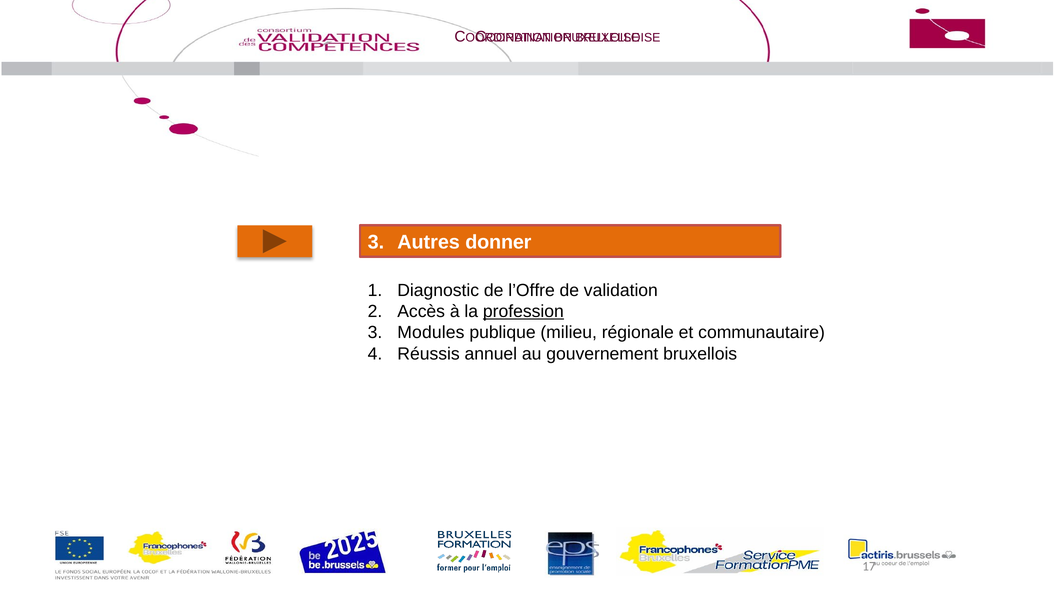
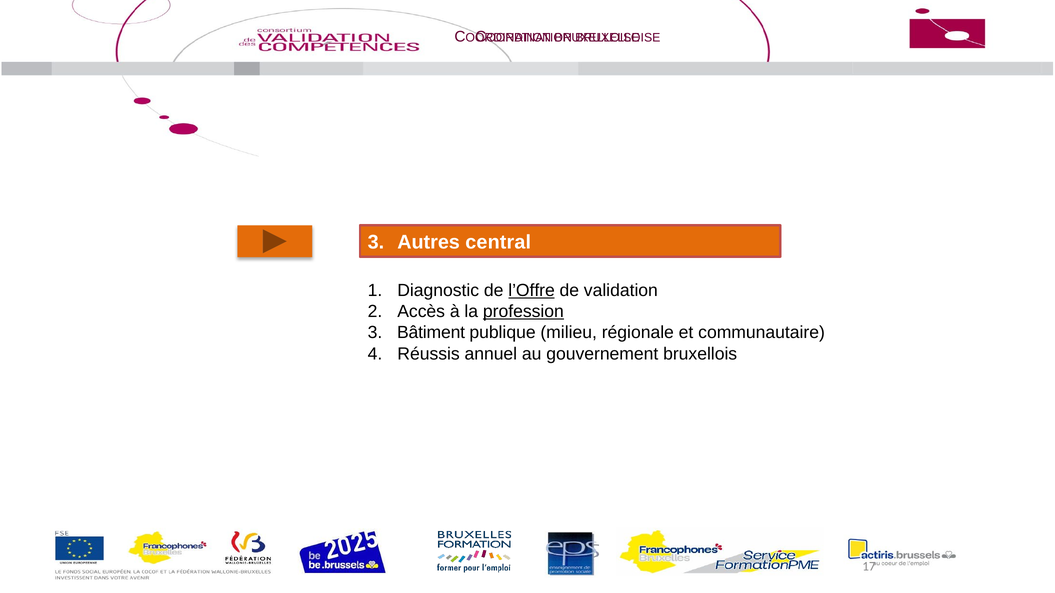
donner: donner -> central (498, 243)
l’Offre underline: none -> present (532, 291)
Modules: Modules -> Bâtiment (431, 333)
